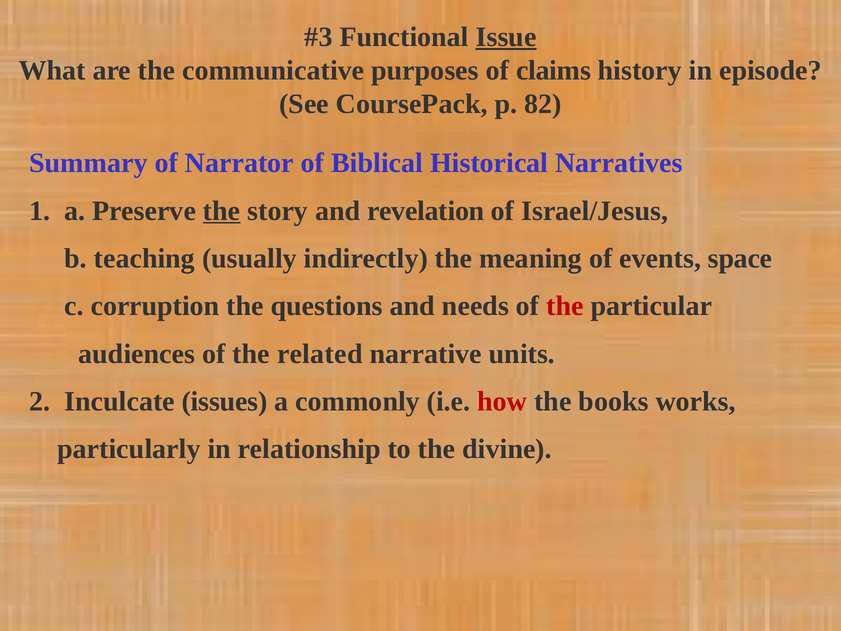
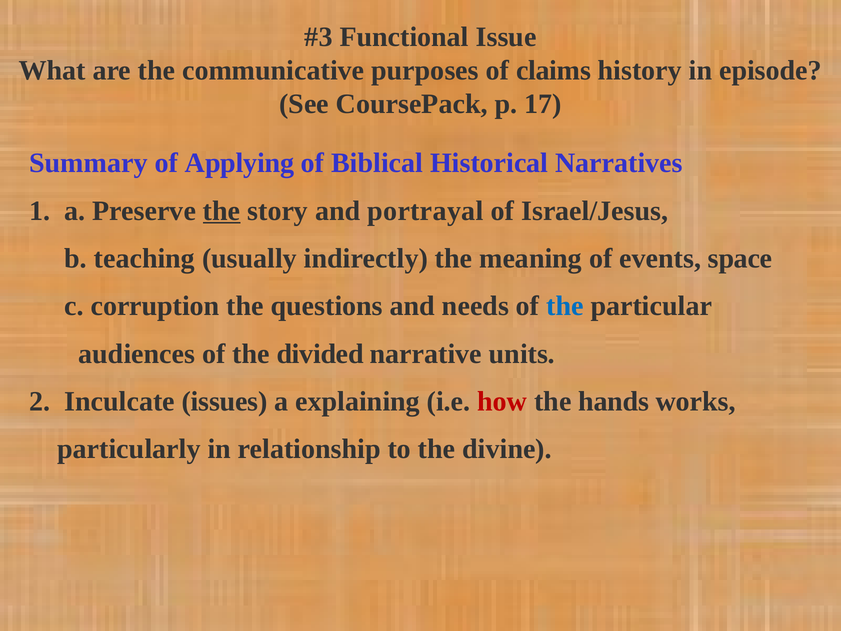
Issue underline: present -> none (506, 37)
82: 82 -> 17 (543, 104)
Narrator: Narrator -> Applying (240, 163)
revelation: revelation -> portrayal (425, 211)
the colour: red -> blue (565, 306)
related: related -> divided (320, 354)
commonly: commonly -> explaining (358, 401)
books: books -> hands (614, 401)
